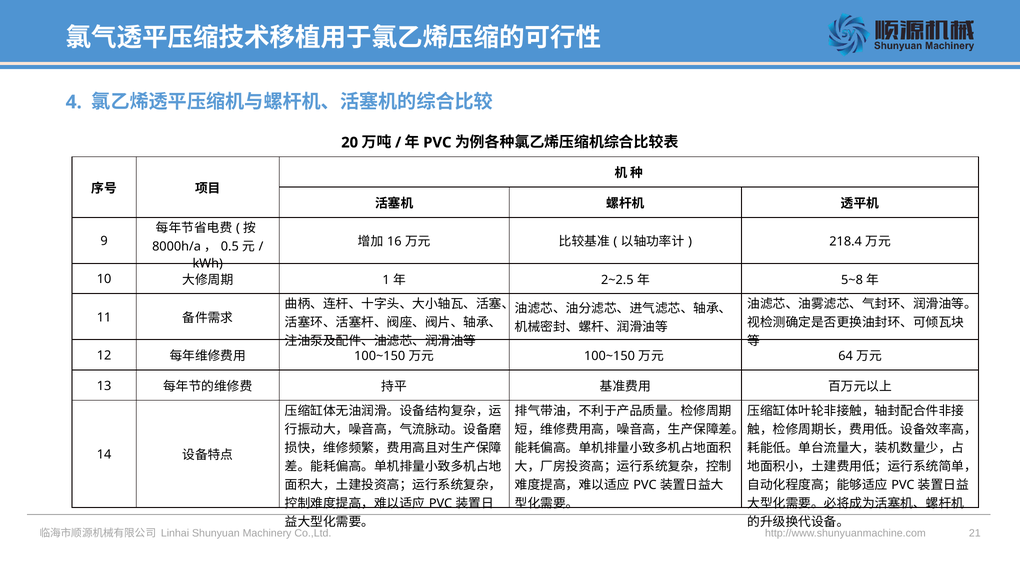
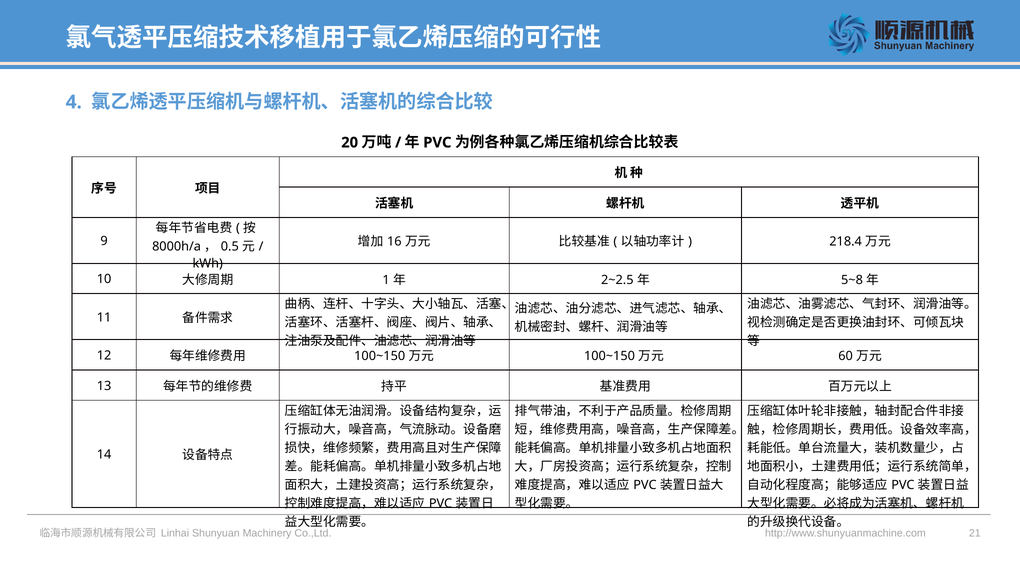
64: 64 -> 60 (846, 356)
